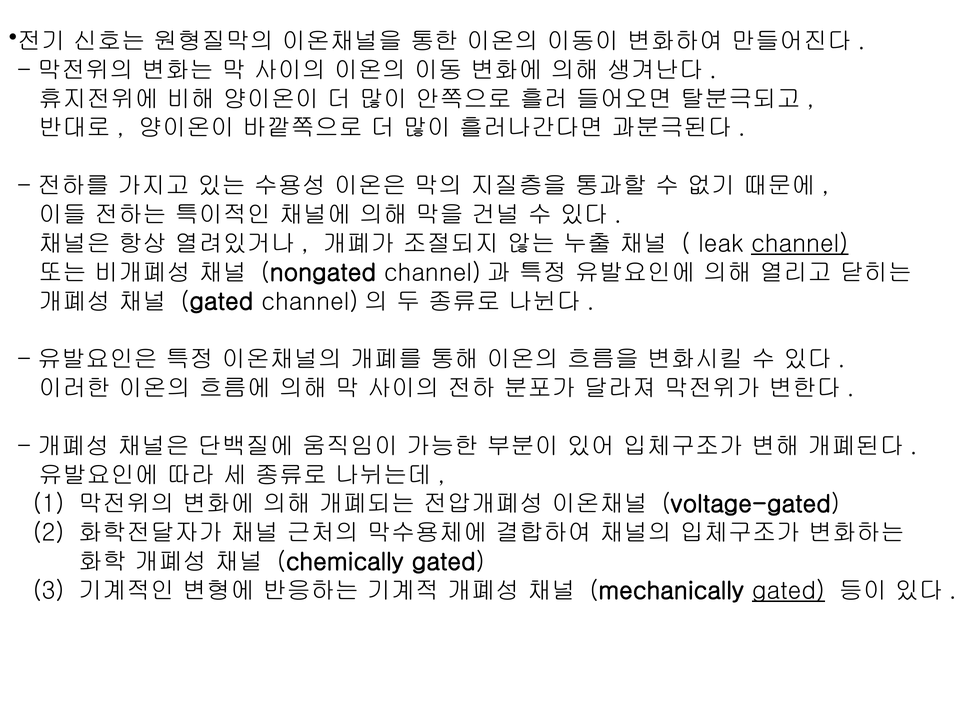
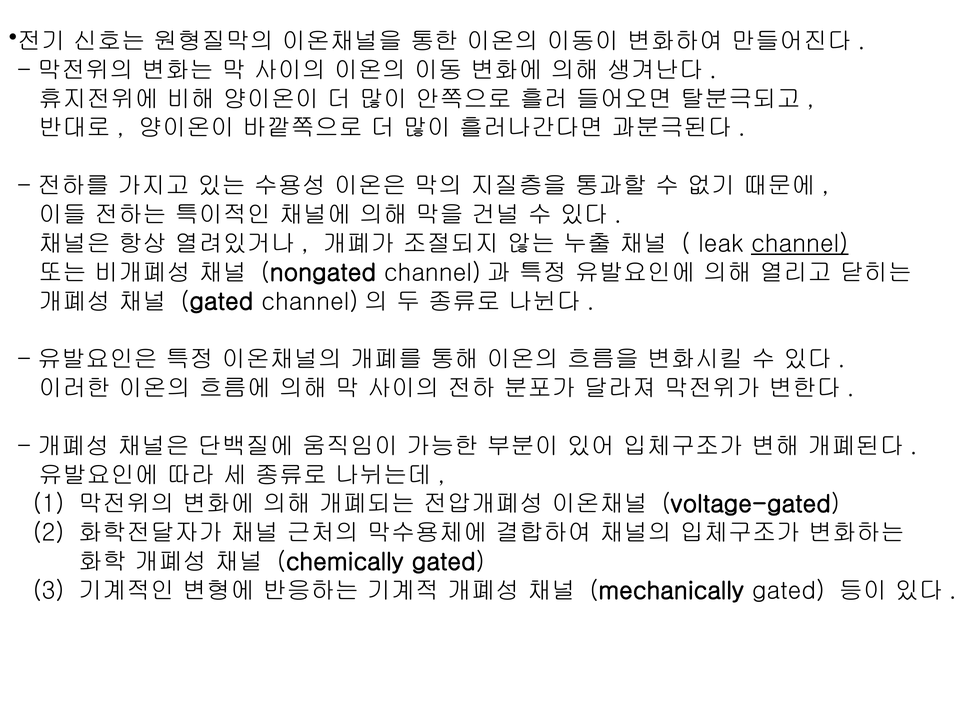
gated underline: present -> none (789, 590)
